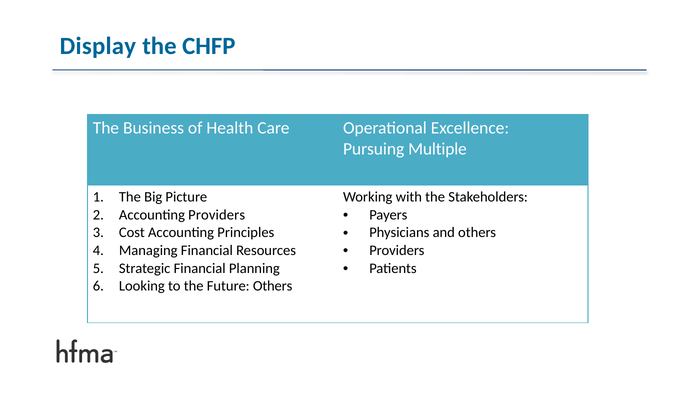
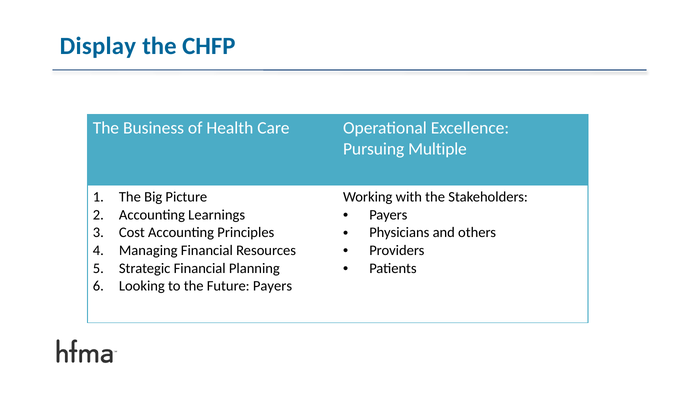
Accounting Providers: Providers -> Learnings (217, 215)
Future Others: Others -> Payers (273, 286)
